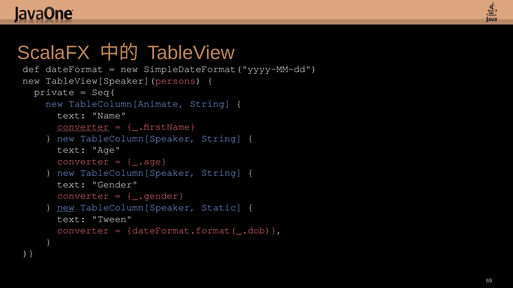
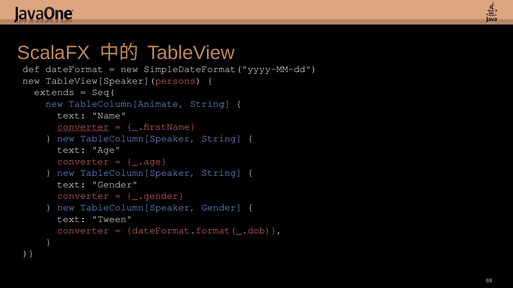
private: private -> extends (54, 92)
new underline: present -> none (66, 208)
TableColumn[Speaker Static: Static -> Gender (222, 208)
